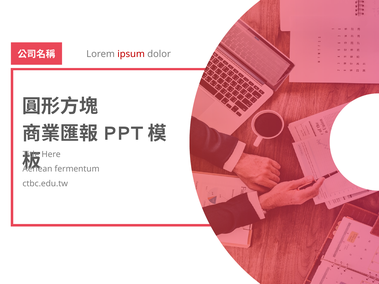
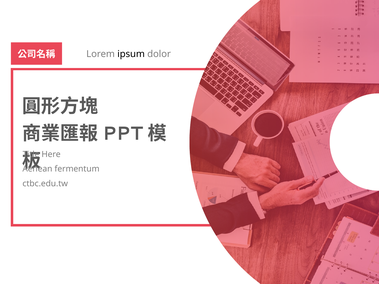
ipsum colour: red -> black (131, 54)
